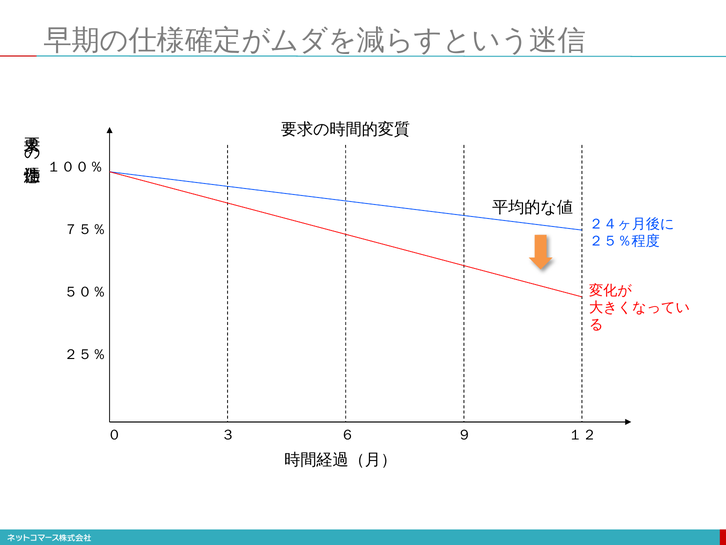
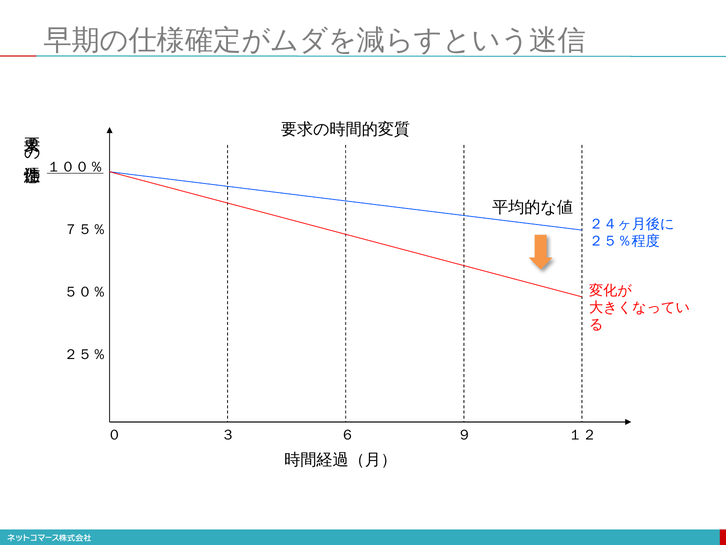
１００％ underline: none -> present (75, 167)
